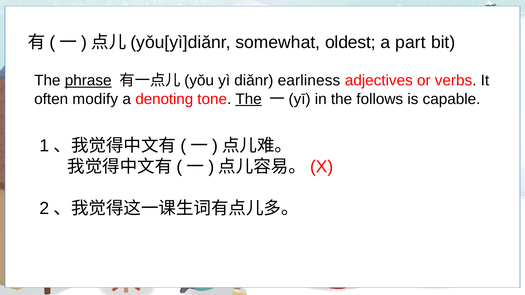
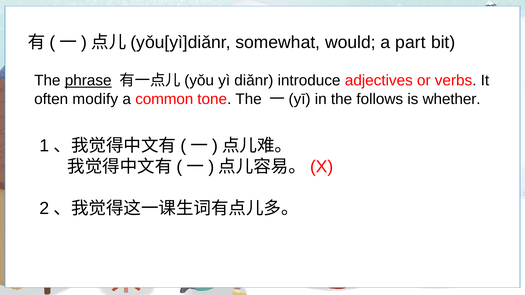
oldest: oldest -> would (350, 42)
earliness: earliness -> introduce (309, 81)
denoting: denoting -> common (164, 99)
The underline: present -> none (249, 99)
capable: capable -> whether (452, 99)
